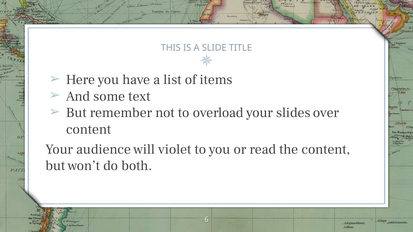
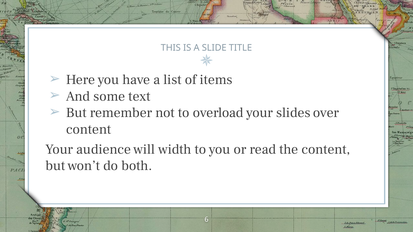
violet: violet -> width (175, 149)
